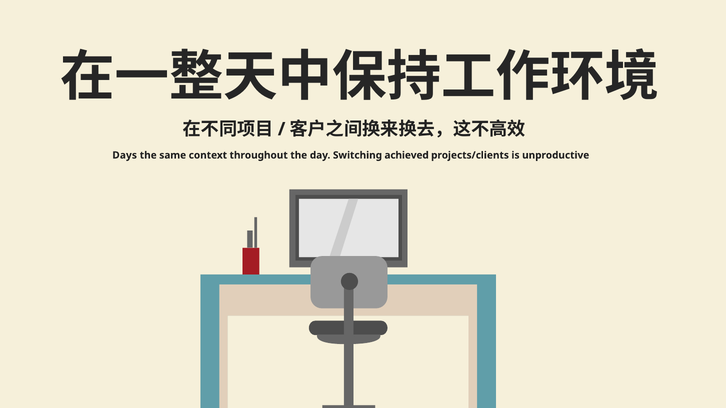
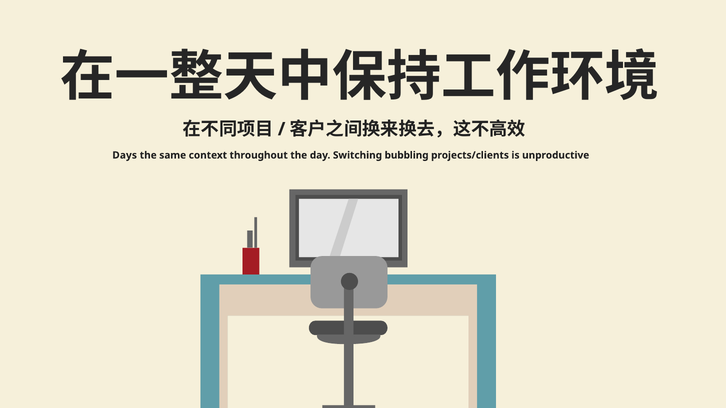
achieved: achieved -> bubbling (407, 155)
